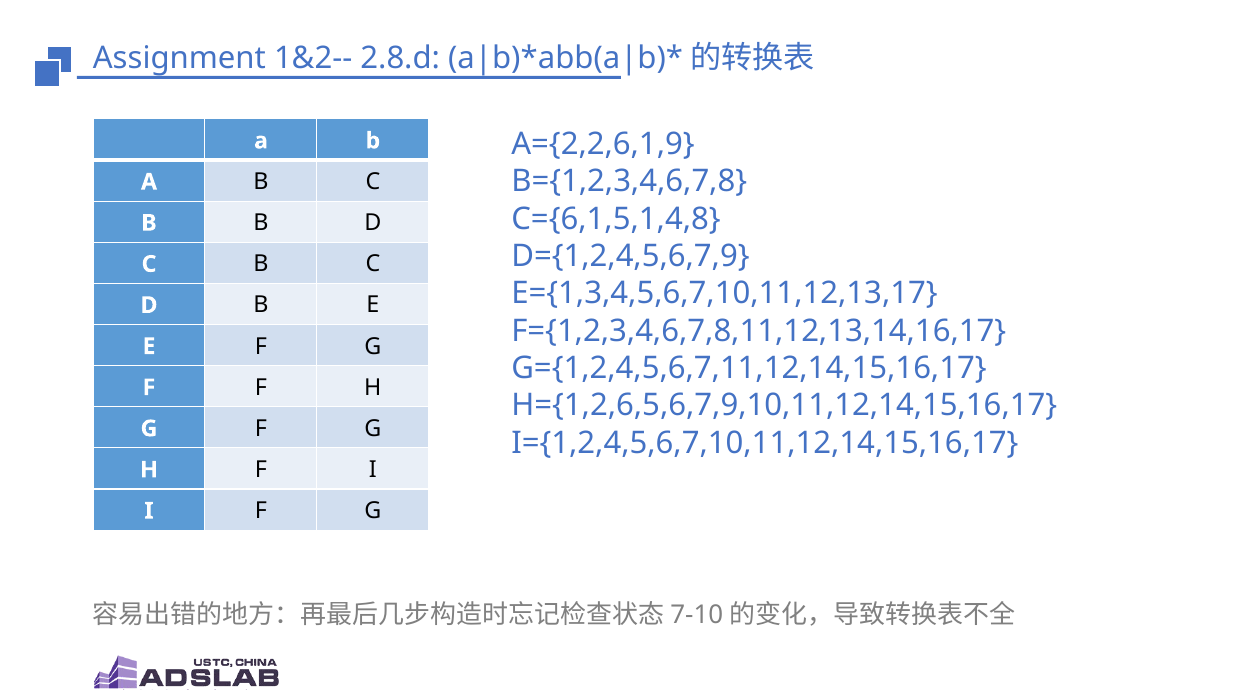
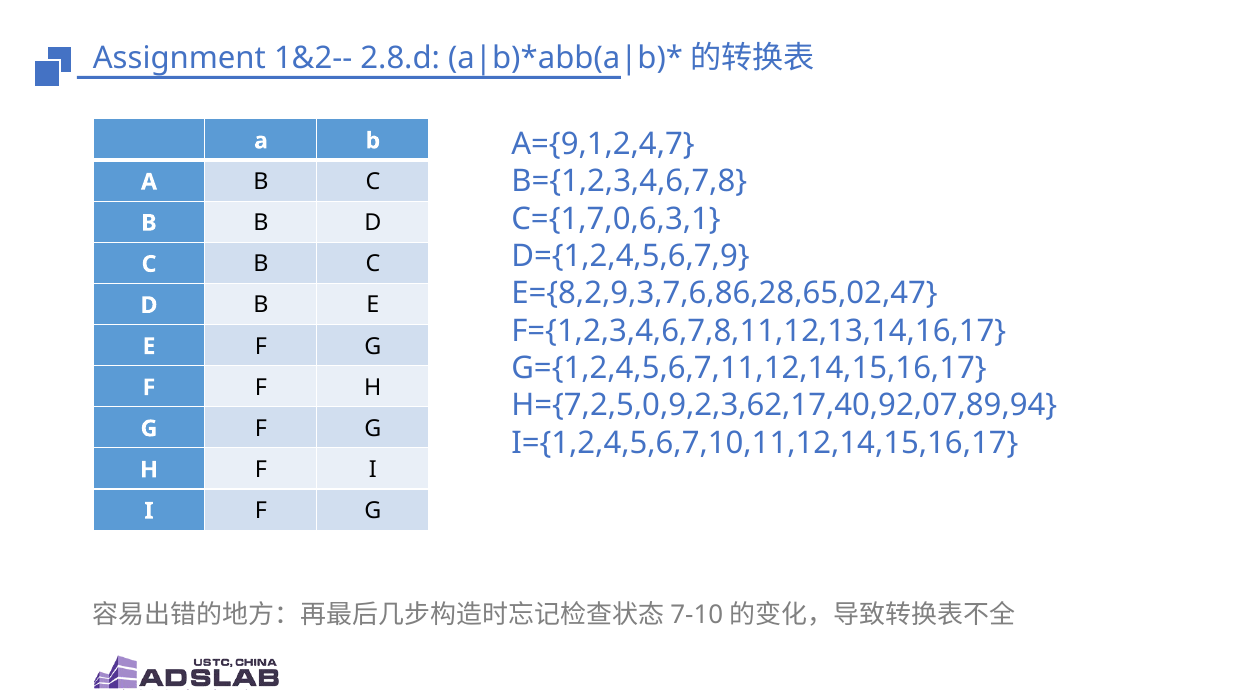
A={2,2,6,1,9: A={2,2,6,1,9 -> A={9,1,2,4,7 (603, 144)
C={6,1,5,1,4,8: C={6,1,5,1,4,8 -> C={1,7,0,6,3,1 (616, 219)
E={1,3,4,5,6,7,10,11,12,13,17: E={1,3,4,5,6,7,10,11,12,13,17 -> E={8,2,9,3,7,6,86,28,65,02,47 (725, 294)
H={1,2,6,5,6,7,9,10,11,12,14,15,16,17: H={1,2,6,5,6,7,9,10,11,12,14,15,16,17 -> H={7,2,5,0,9,2,3,62,17,40,92,07,89,94 (784, 406)
